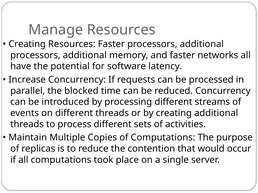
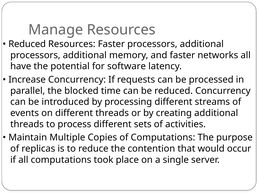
Creating: Creating -> Reduced (27, 44)
